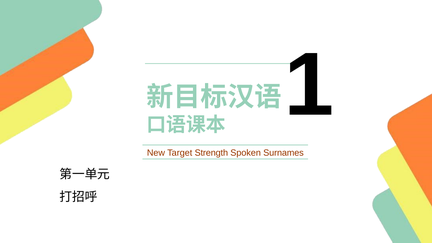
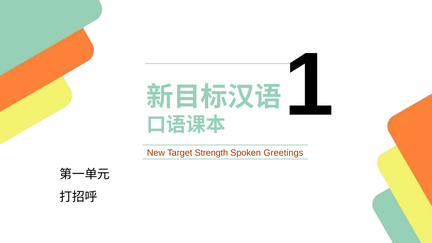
Surnames: Surnames -> Greetings (283, 153)
